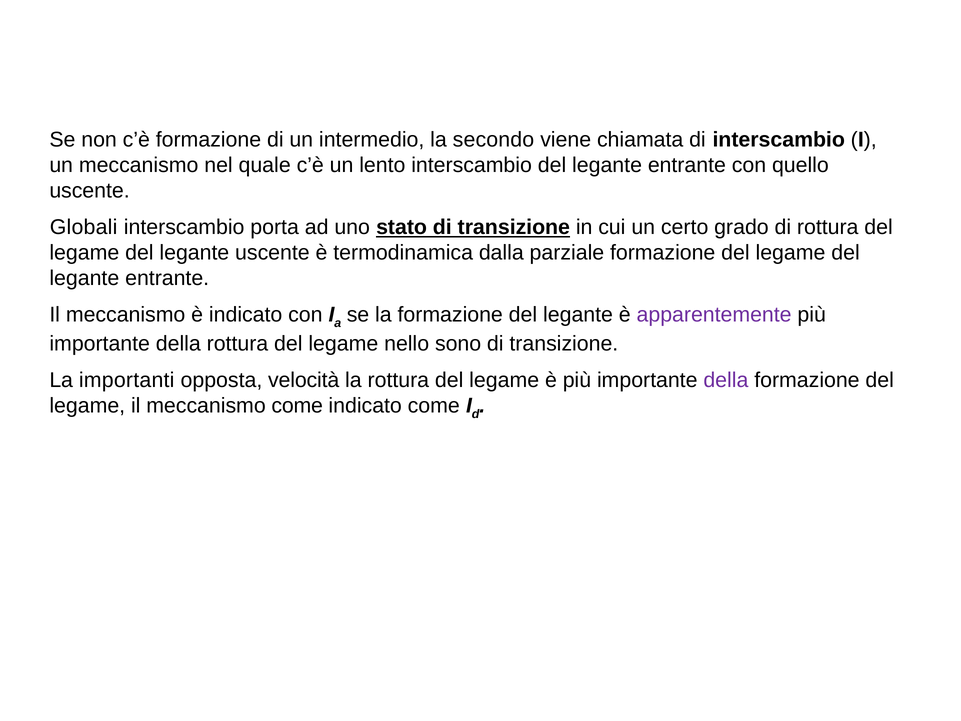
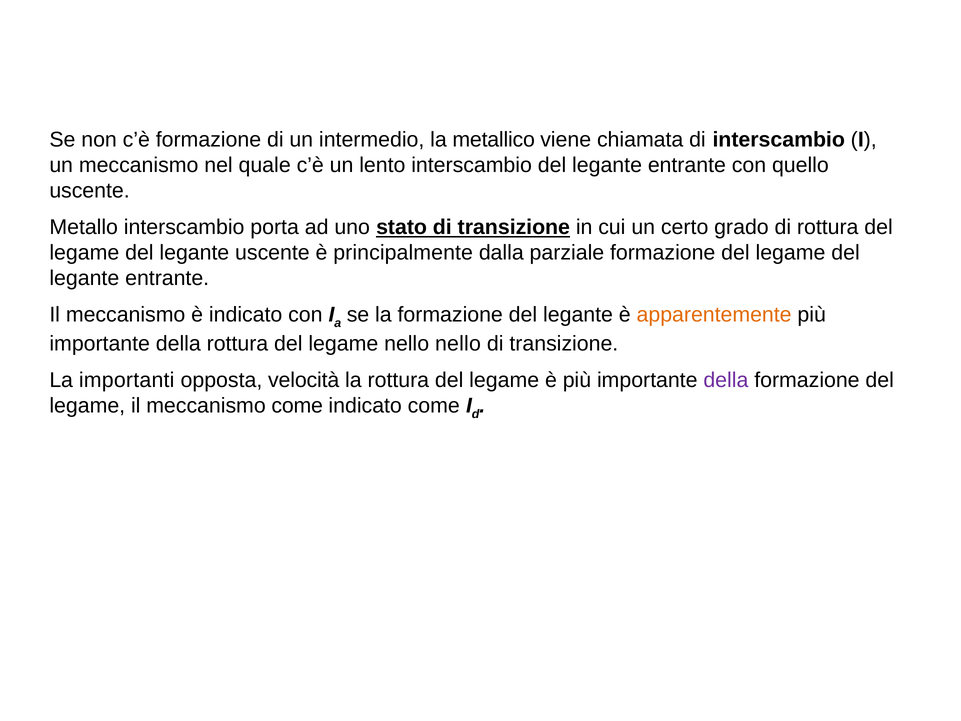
secondo: secondo -> metallico (494, 140)
Globali: Globali -> Metallo (84, 227)
termodinamica: termodinamica -> principalmente (403, 253)
apparentemente colour: purple -> orange (714, 315)
nello sono: sono -> nello (458, 344)
